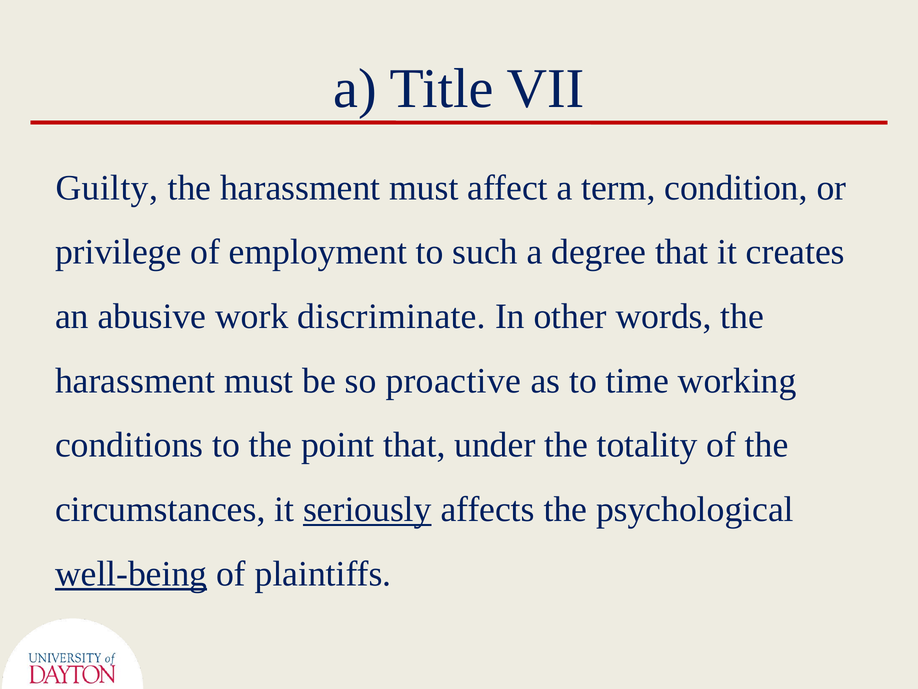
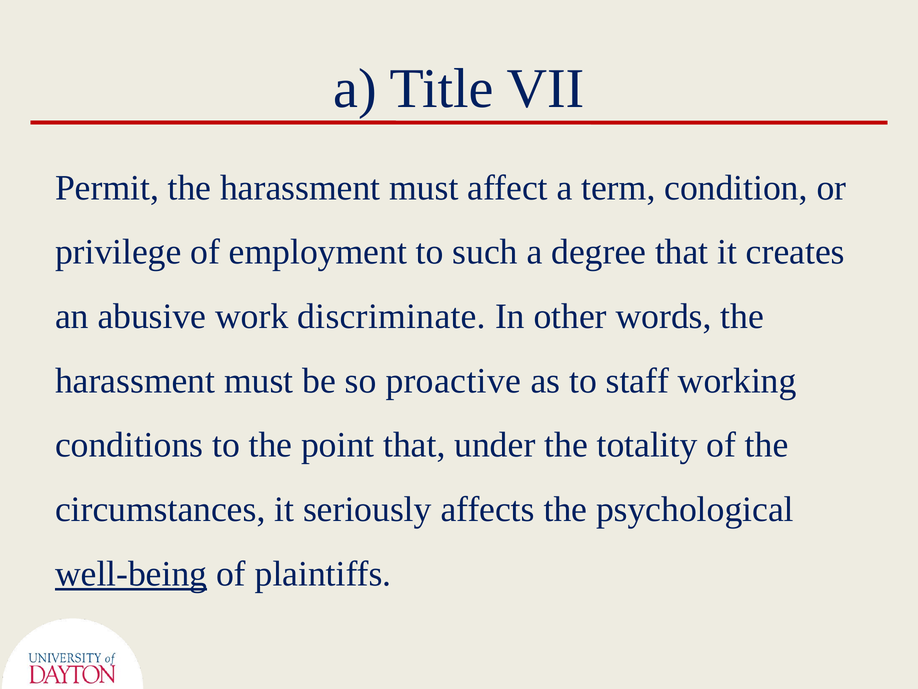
Guilty: Guilty -> Permit (107, 188)
time: time -> staff (637, 381)
seriously underline: present -> none (367, 509)
